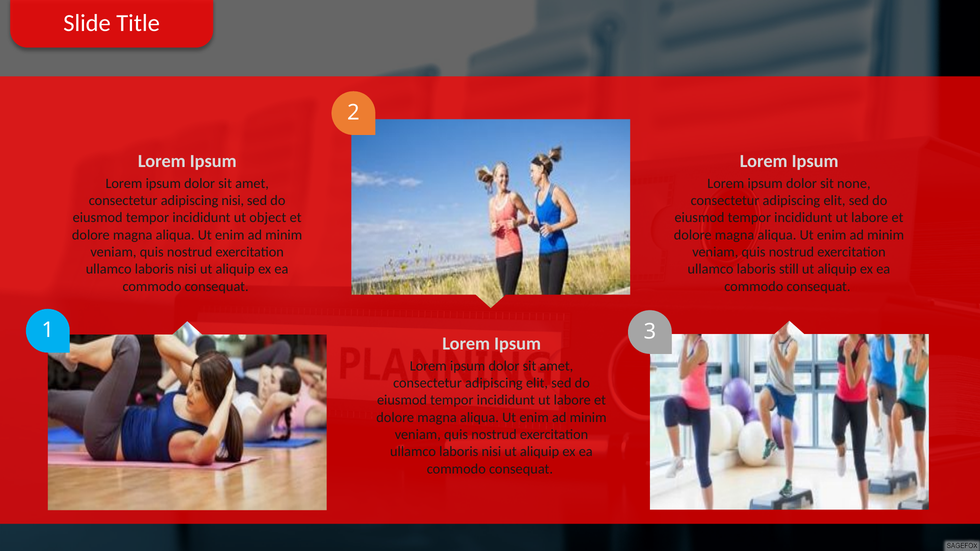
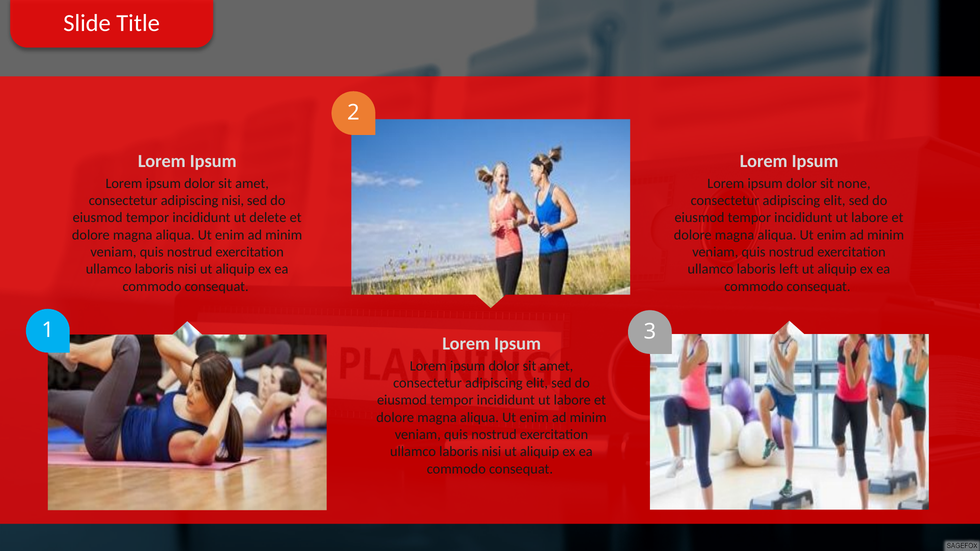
object: object -> delete (268, 218)
still: still -> left (789, 269)
